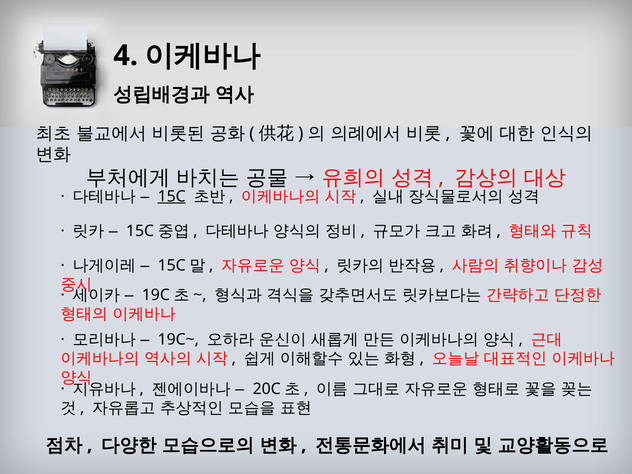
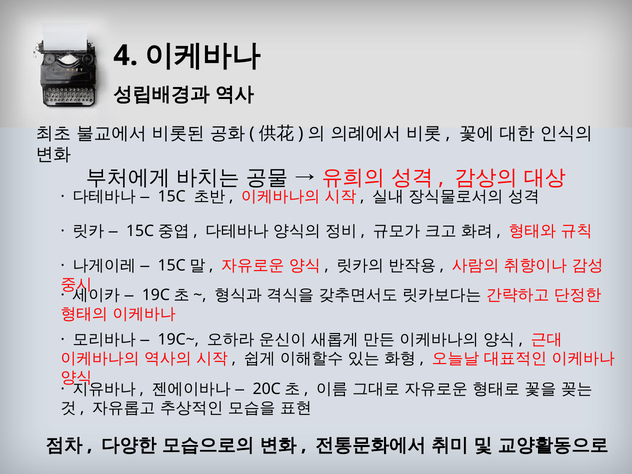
15C underline: present -> none (172, 196)
